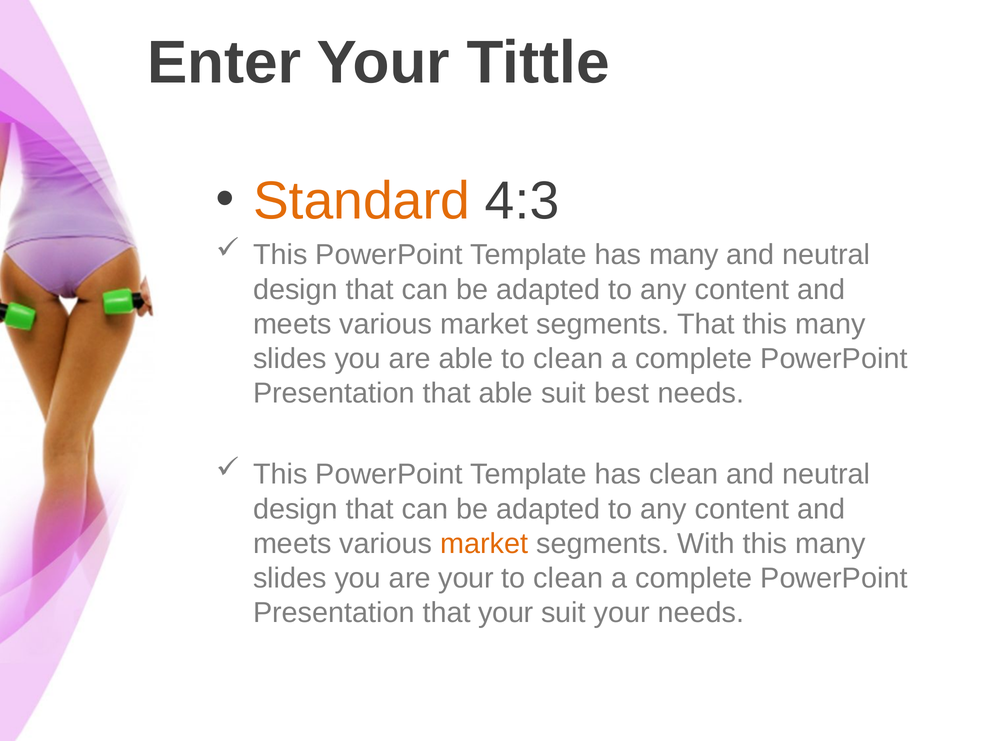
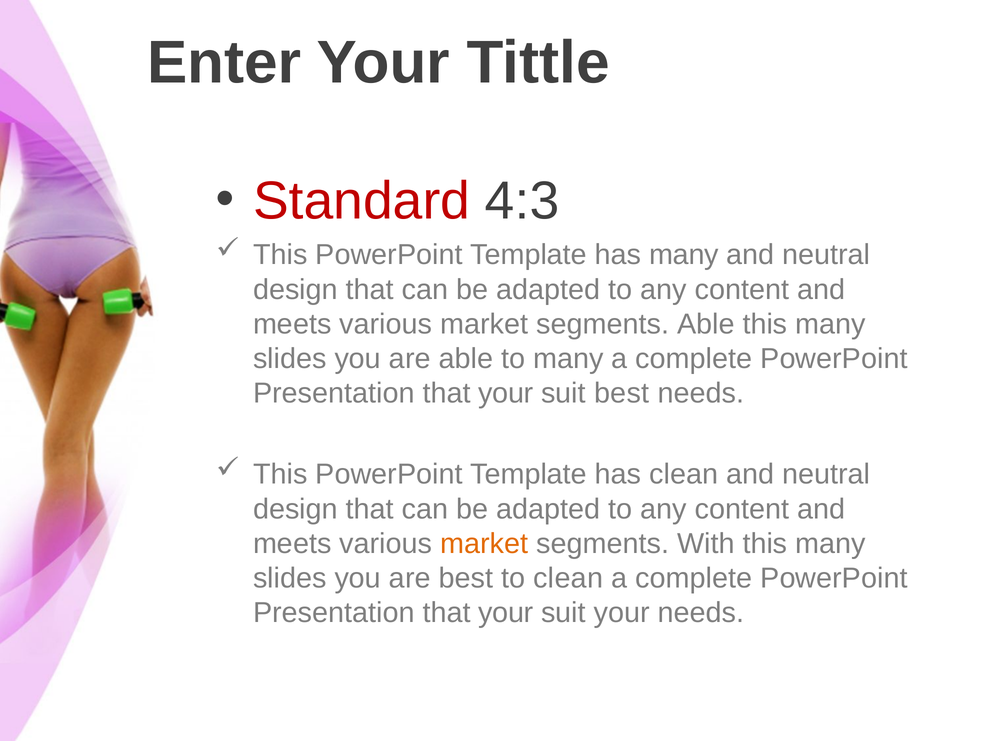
Standard colour: orange -> red (362, 201)
segments That: That -> Able (706, 324)
able to clean: clean -> many (568, 359)
able: able -> your (506, 393)
are your: your -> best (466, 578)
